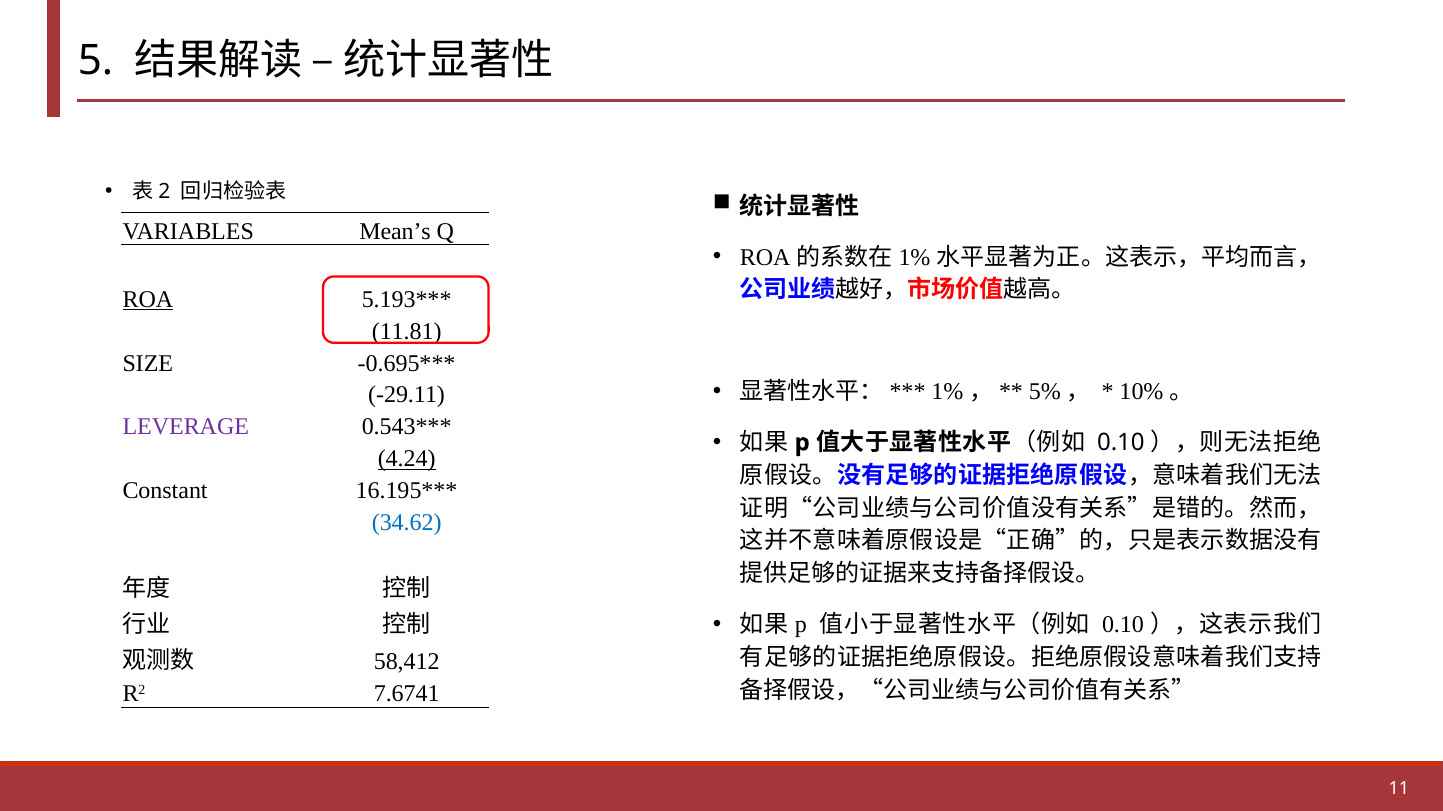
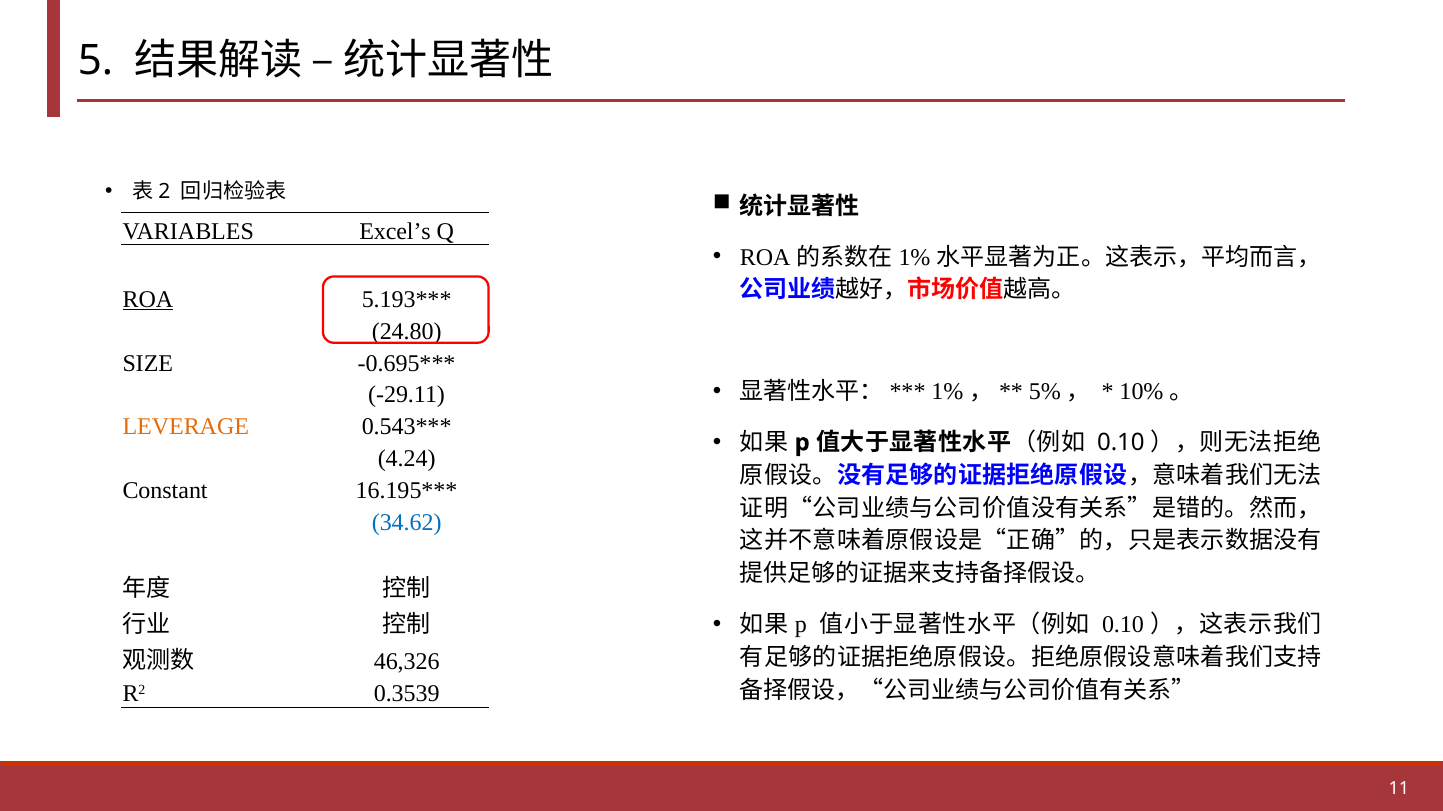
Mean’s: Mean’s -> Excel’s (395, 232)
11.81: 11.81 -> 24.80 (407, 331)
LEVERAGE colour: purple -> orange (186, 427)
4.24 underline: present -> none (407, 459)
58,412: 58,412 -> 46,326 (407, 663)
7.6741: 7.6741 -> 0.3539 (407, 695)
